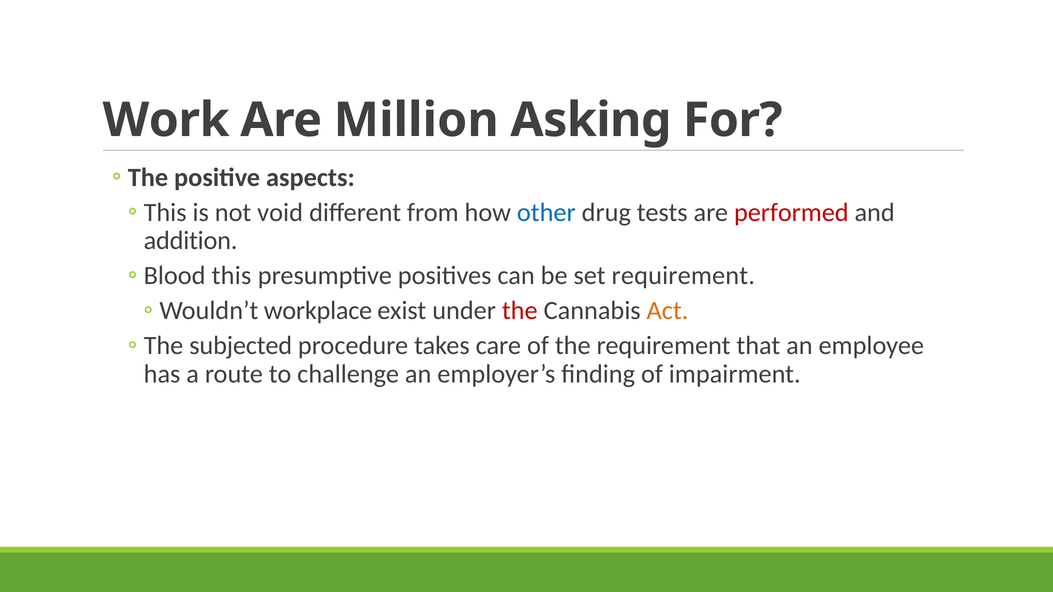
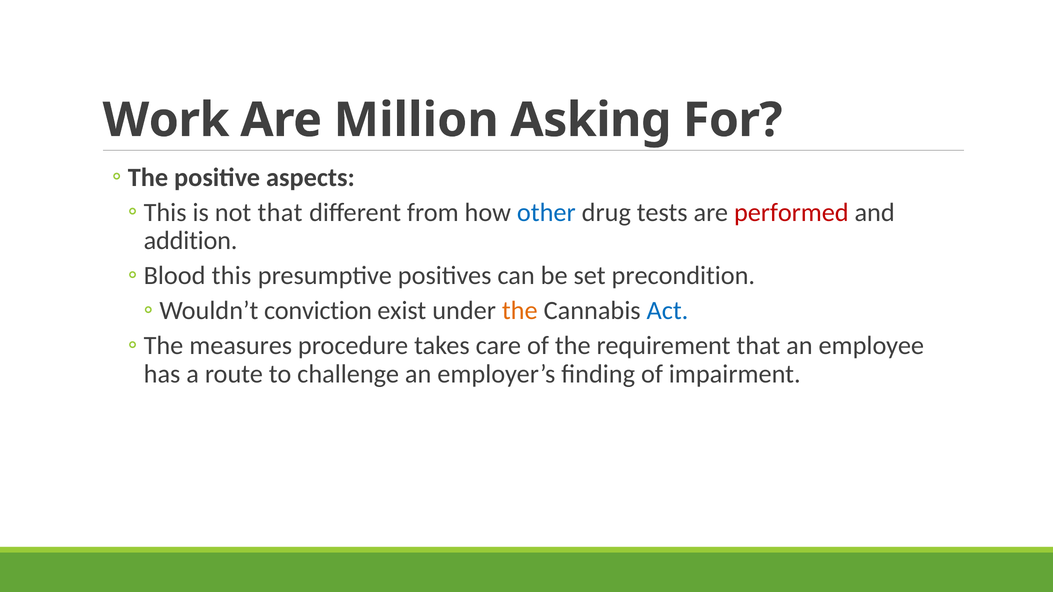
not void: void -> that (280, 212)
set requirement: requirement -> precondition (683, 276)
workplace: workplace -> conviction (318, 311)
the colour: red -> orange (520, 311)
Act colour: orange -> blue (667, 311)
subjected: subjected -> measures (241, 346)
